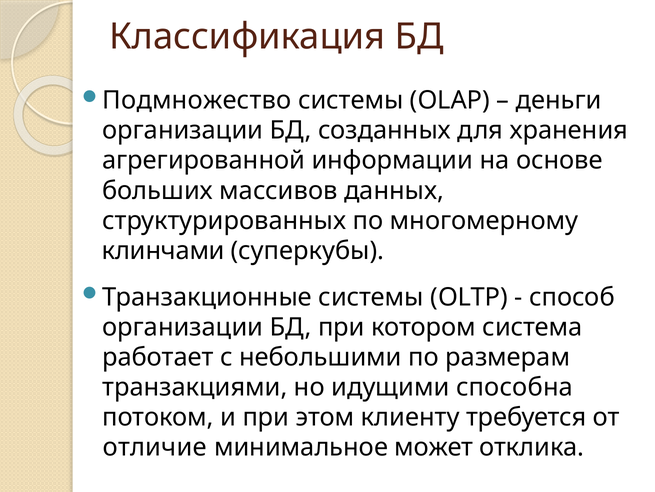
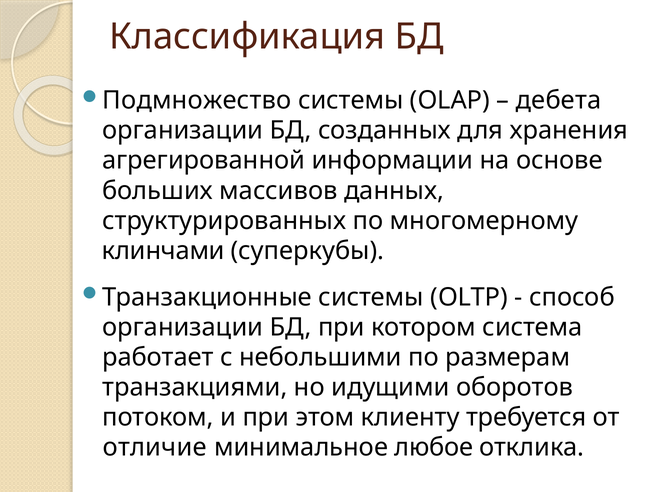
деньги: деньги -> дебета (558, 100)
способна: способна -> оборотов (515, 387)
может: может -> любое (434, 447)
